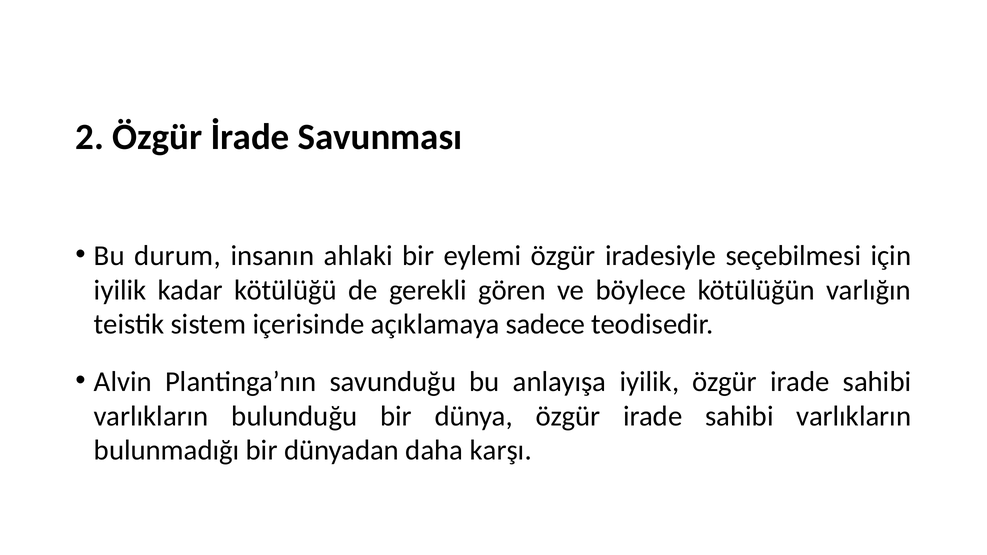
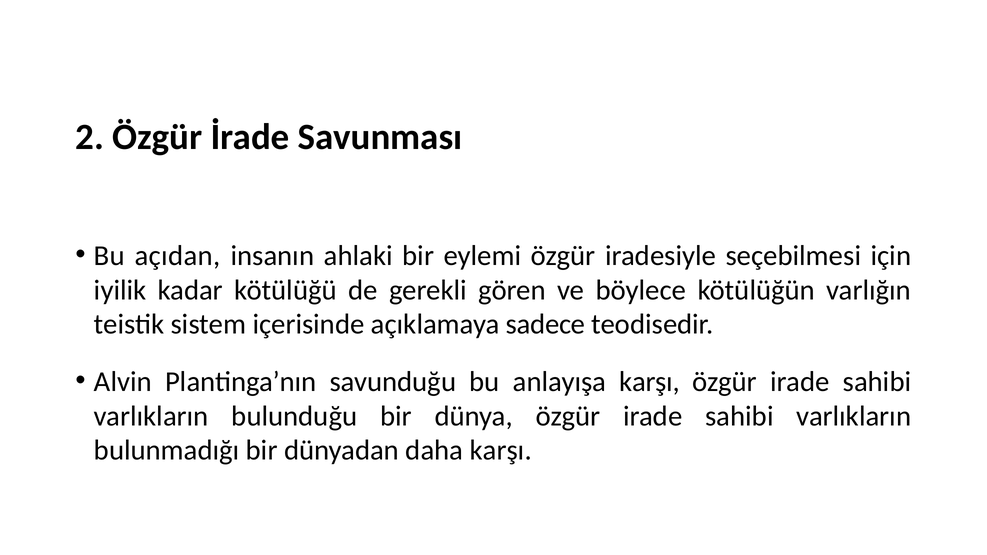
durum: durum -> açıdan (177, 256)
anlayışa iyilik: iyilik -> karşı (650, 382)
